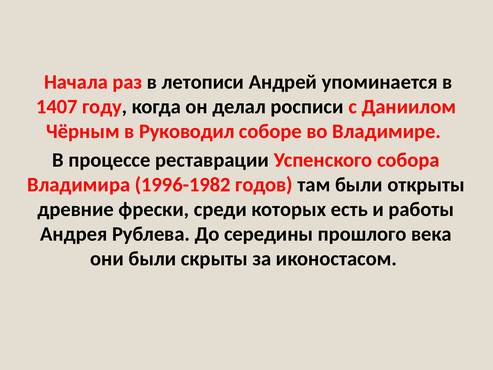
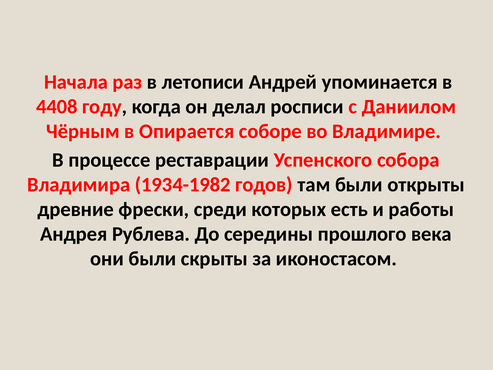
1407: 1407 -> 4408 (57, 107)
Руководил: Руководил -> Опирается (187, 131)
1996-1982: 1996-1982 -> 1934-1982 (183, 185)
